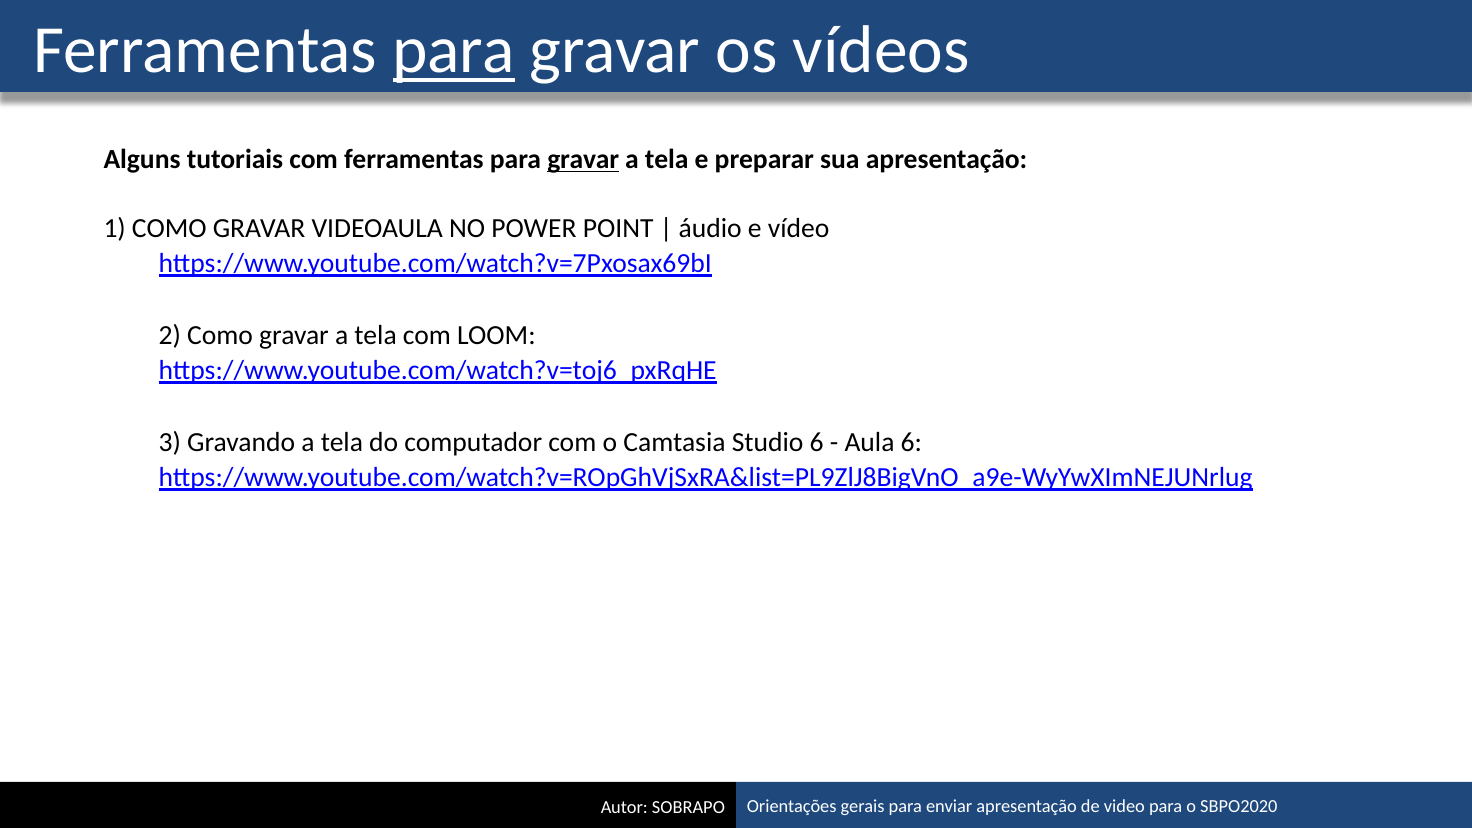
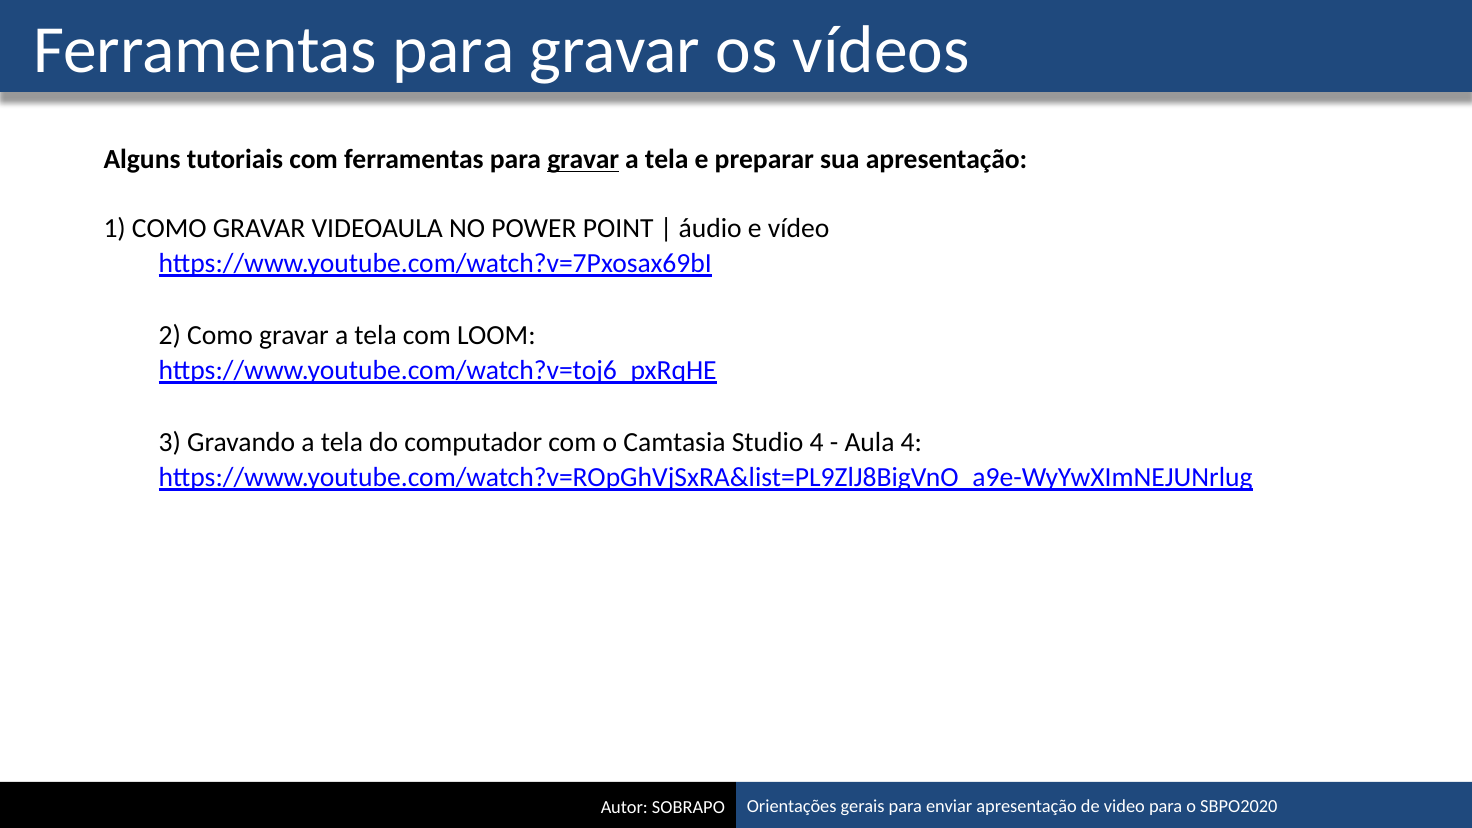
para underline: present -> none (454, 51)
Studio 6: 6 -> 4 (817, 442)
Aula 6: 6 -> 4 (911, 442)
